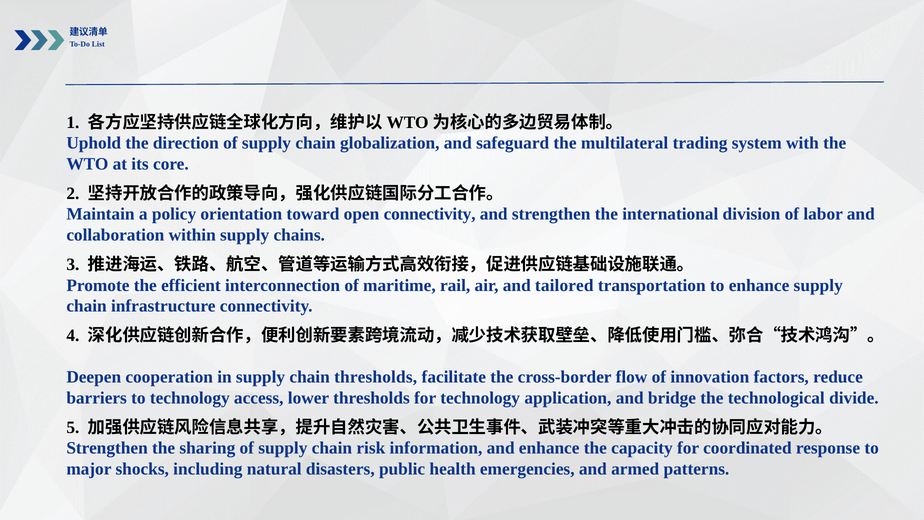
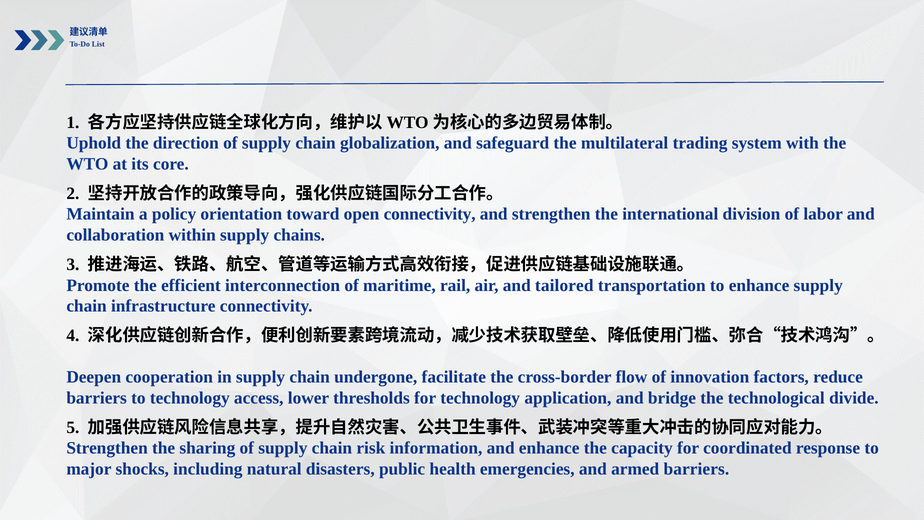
chain thresholds: thresholds -> undergone (376, 377)
armed patterns: patterns -> barriers (696, 469)
